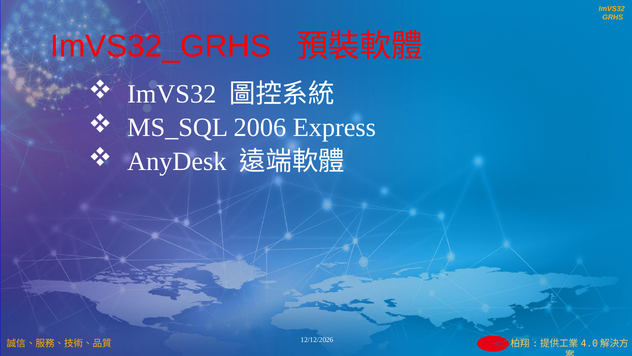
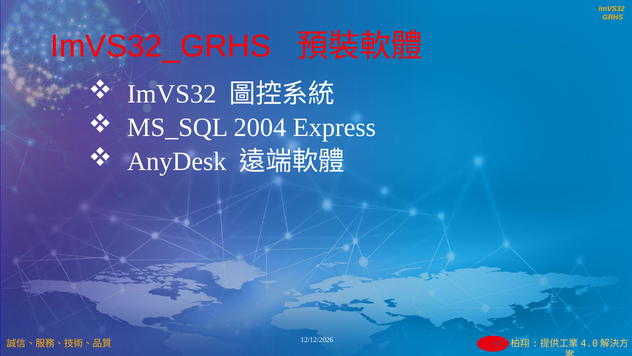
2006: 2006 -> 2004 (260, 128)
